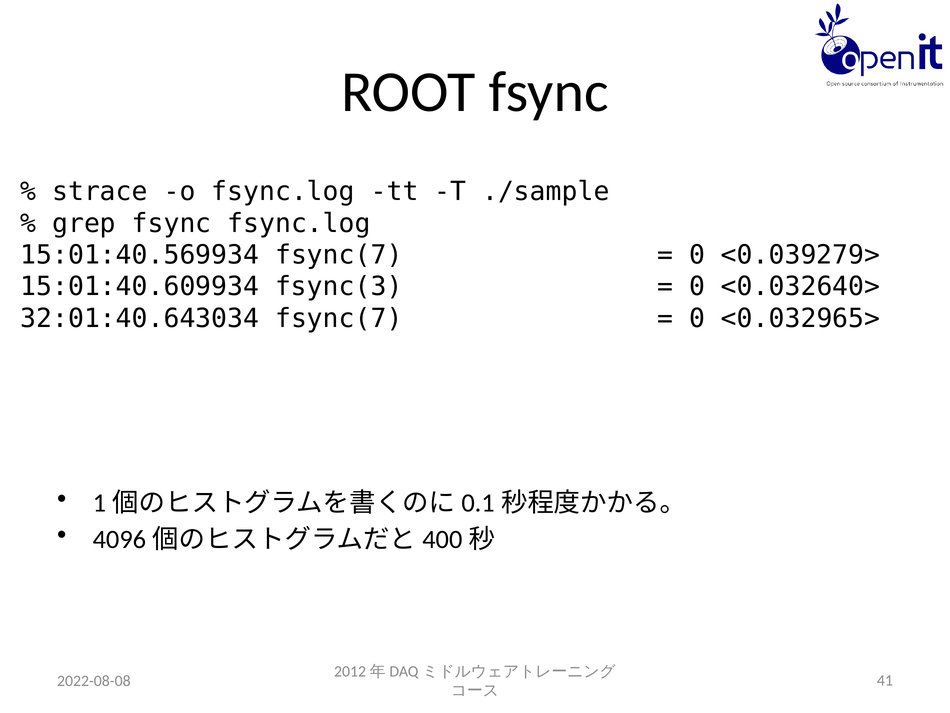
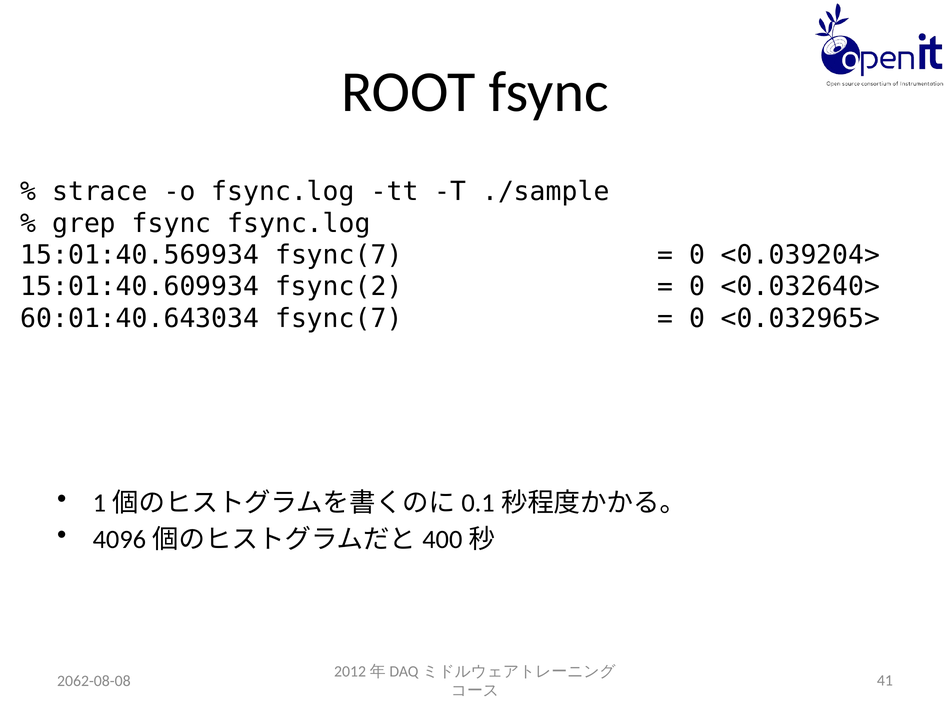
<0.039279>: <0.039279> -> <0.039204> (801, 255)
fsync(3: fsync(3 -> fsync(2 (339, 287)
32:01:40.643034: 32:01:40.643034 -> 60:01:40.643034 (140, 318)
2022-08-08: 2022-08-08 -> 2062-08-08 (94, 680)
